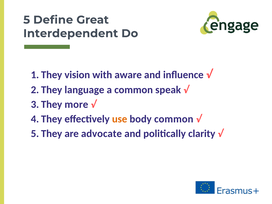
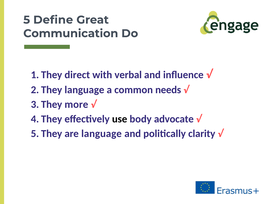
Interdependent: Interdependent -> Communication (71, 33)
vision: vision -> direct (77, 75)
aware: aware -> verbal (128, 75)
speak: speak -> needs (168, 90)
use colour: orange -> black (120, 119)
body common: common -> advocate (174, 119)
are advocate: advocate -> language (101, 134)
